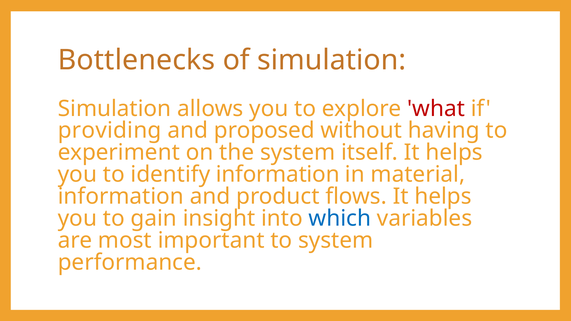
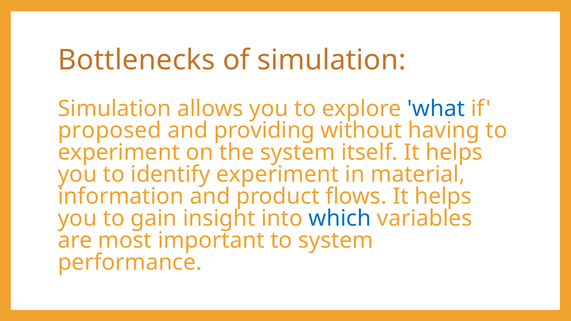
what colour: red -> blue (436, 109)
providing: providing -> proposed (110, 131)
proposed: proposed -> providing (264, 131)
identify information: information -> experiment (278, 175)
